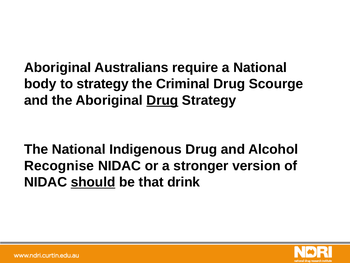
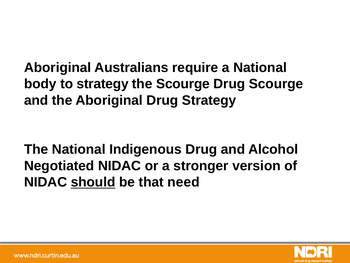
the Criminal: Criminal -> Scourge (183, 84)
Drug underline: present -> none (162, 100)
Recognise: Recognise -> Negotiated (59, 166)
drink: drink -> need (184, 182)
